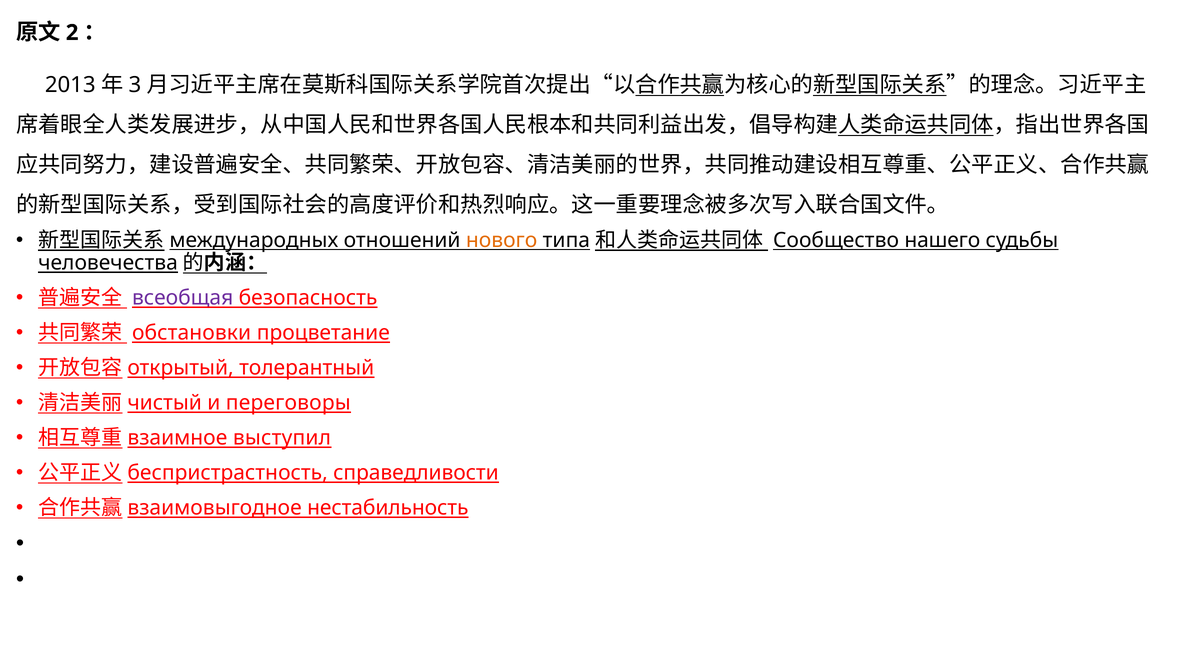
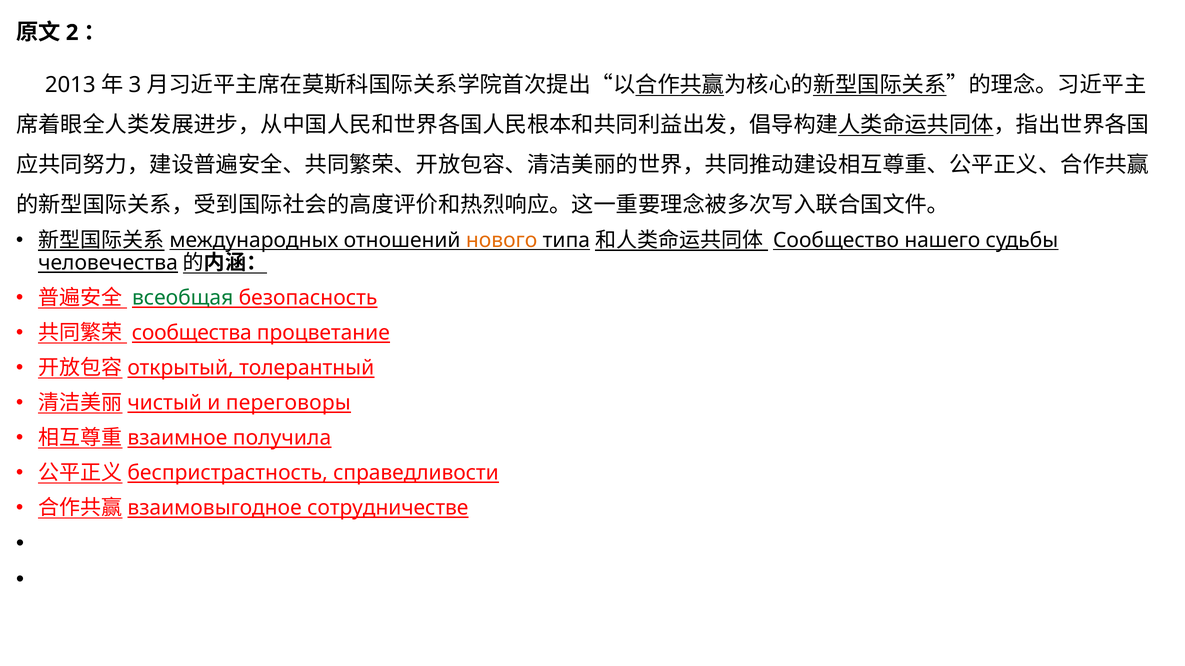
всеобщая colour: purple -> green (183, 298)
обстановки: обстановки -> сообщества (192, 333)
выступил: выступил -> получила (282, 438)
нестабильность: нестабильность -> сотрудничестве (388, 508)
